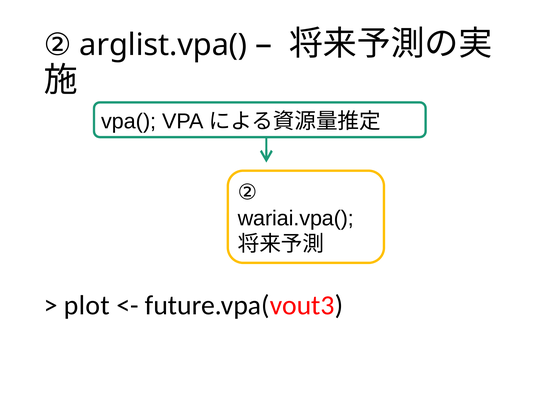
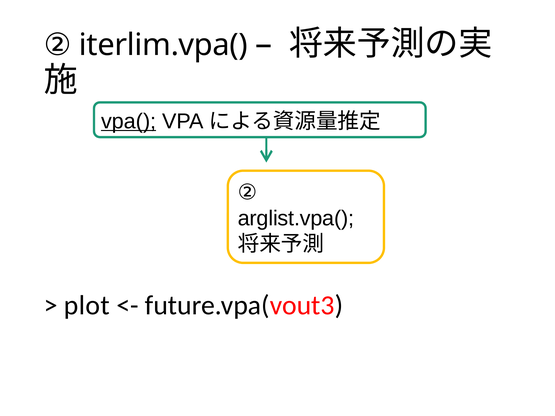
arglist.vpa(: arglist.vpa( -> iterlim.vpa( (163, 45)
vpa( underline: none -> present (129, 121)
wariai.vpa(: wariai.vpa( -> arglist.vpa( (296, 218)
